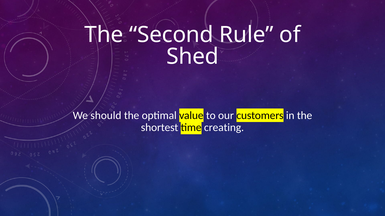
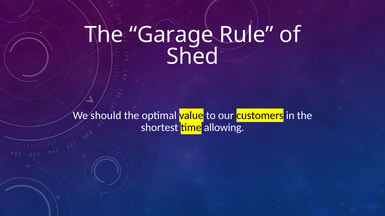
Second: Second -> Garage (171, 35)
creating: creating -> allowing (224, 128)
